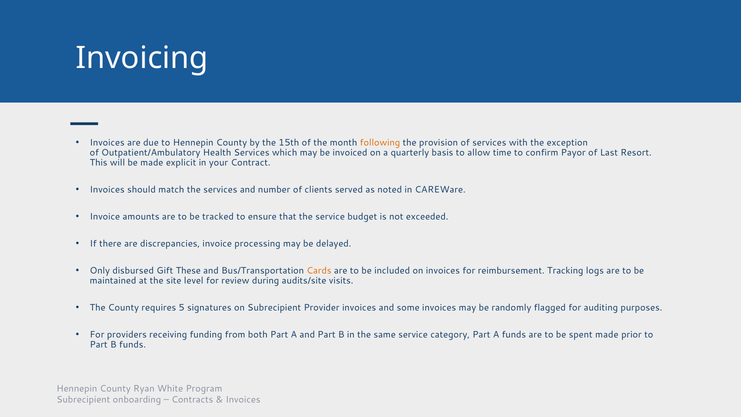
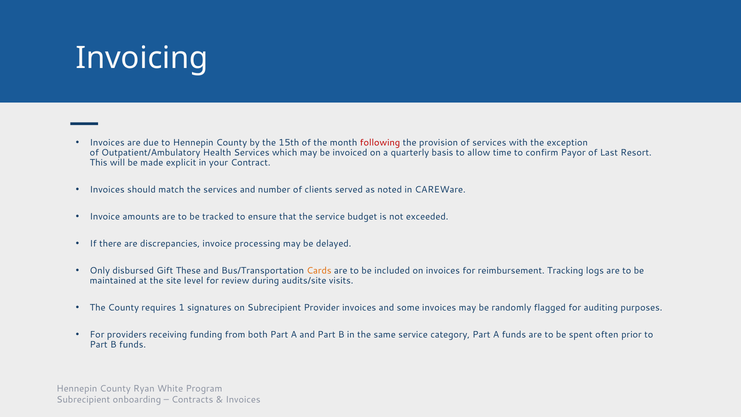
following colour: orange -> red (380, 142)
5: 5 -> 1 (182, 307)
spent made: made -> often (607, 334)
